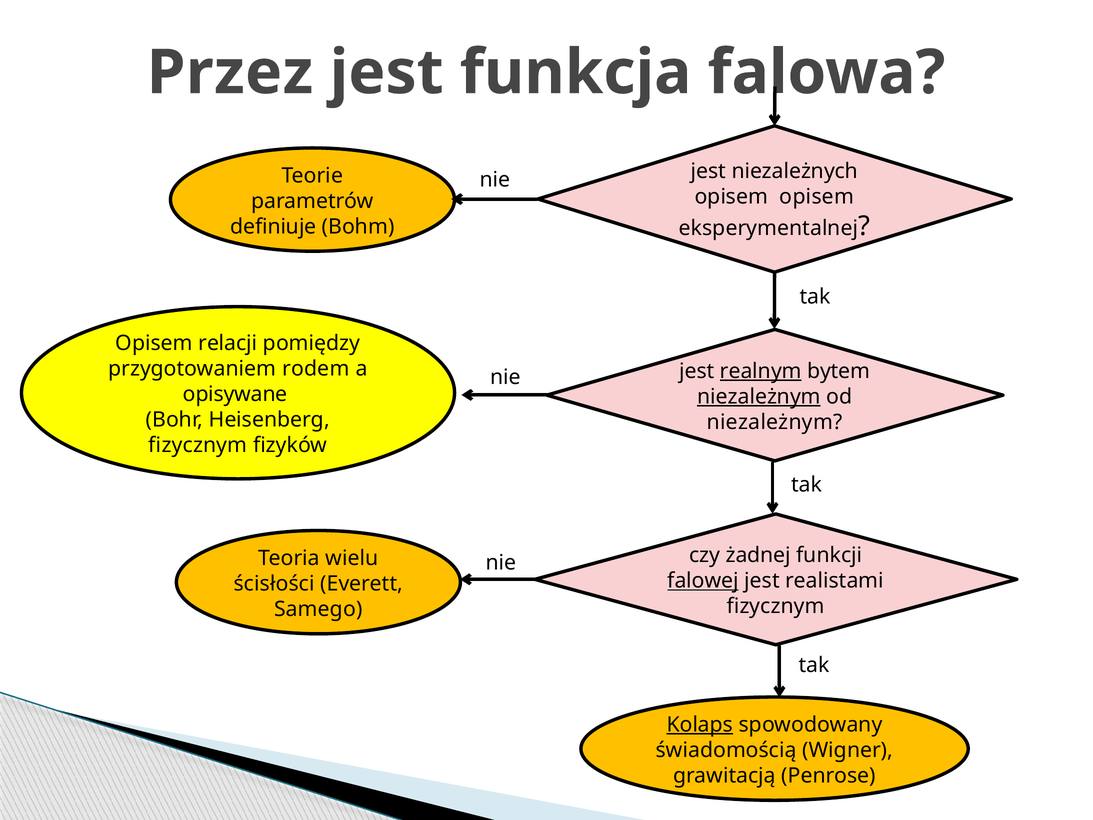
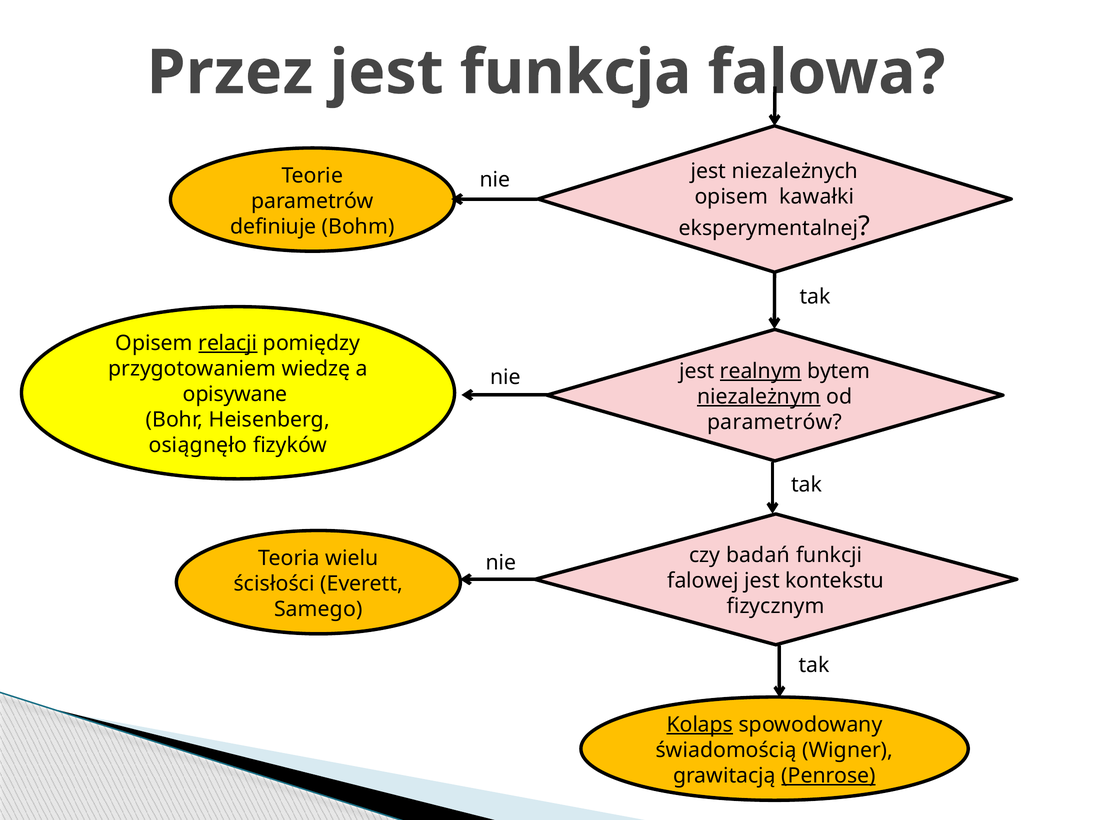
opisem opisem: opisem -> kawałki (817, 197)
relacji underline: none -> present (228, 343)
rodem: rodem -> wiedzę (316, 369)
niezależnym: niezależnym -> parametrów (775, 422)
fizycznym: fizycznym -> osiągnęło (198, 445)
żadnej: żadnej -> badań (758, 555)
falowej underline: present -> none (703, 581)
realistami: realistami -> kontekstu (834, 581)
Penrose underline: none -> present (829, 775)
